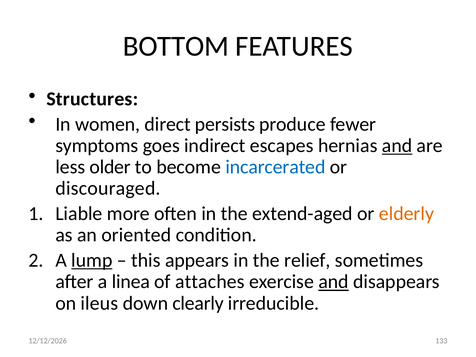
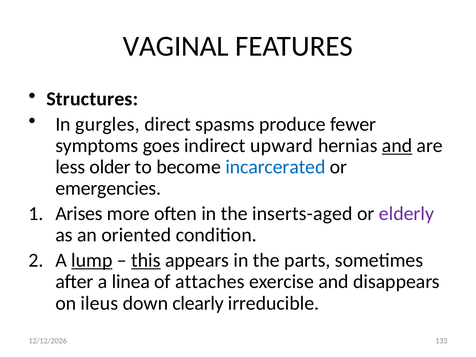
BOTTOM: BOTTOM -> VAGINAL (176, 46)
women: women -> gurgles (107, 124)
persists: persists -> spasms (225, 124)
escapes: escapes -> upward (282, 146)
discouraged: discouraged -> emergencies (108, 188)
Liable: Liable -> Arises (79, 214)
extend-aged: extend-aged -> inserts-aged (302, 214)
elderly colour: orange -> purple (407, 214)
this underline: none -> present (146, 260)
relief: relief -> parts (307, 260)
and underline: present -> none (334, 282)
